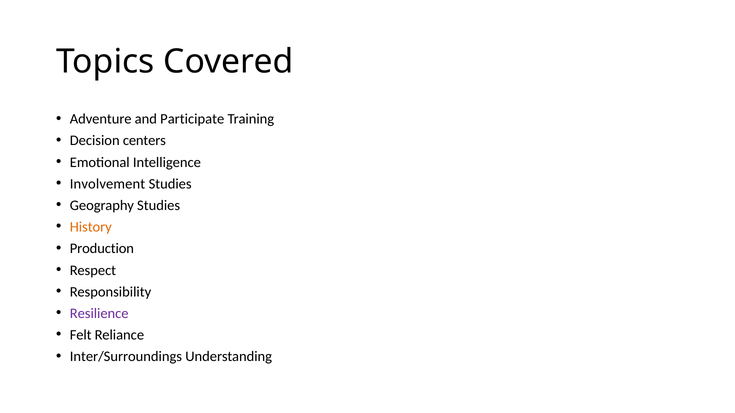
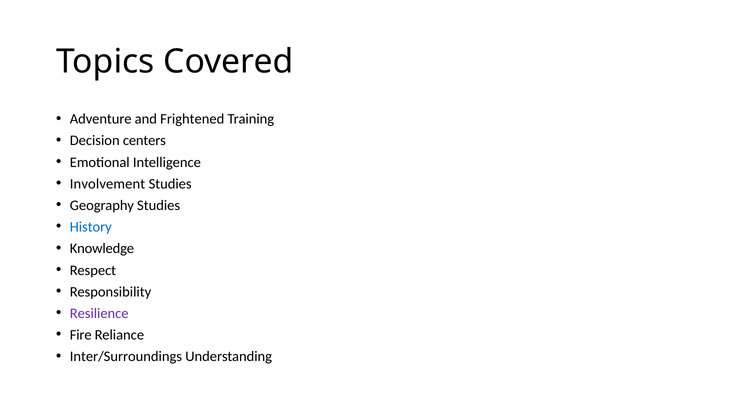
Participate: Participate -> Frightened (192, 119)
History colour: orange -> blue (91, 227)
Production: Production -> Knowledge (102, 249)
Felt: Felt -> Fire (81, 335)
